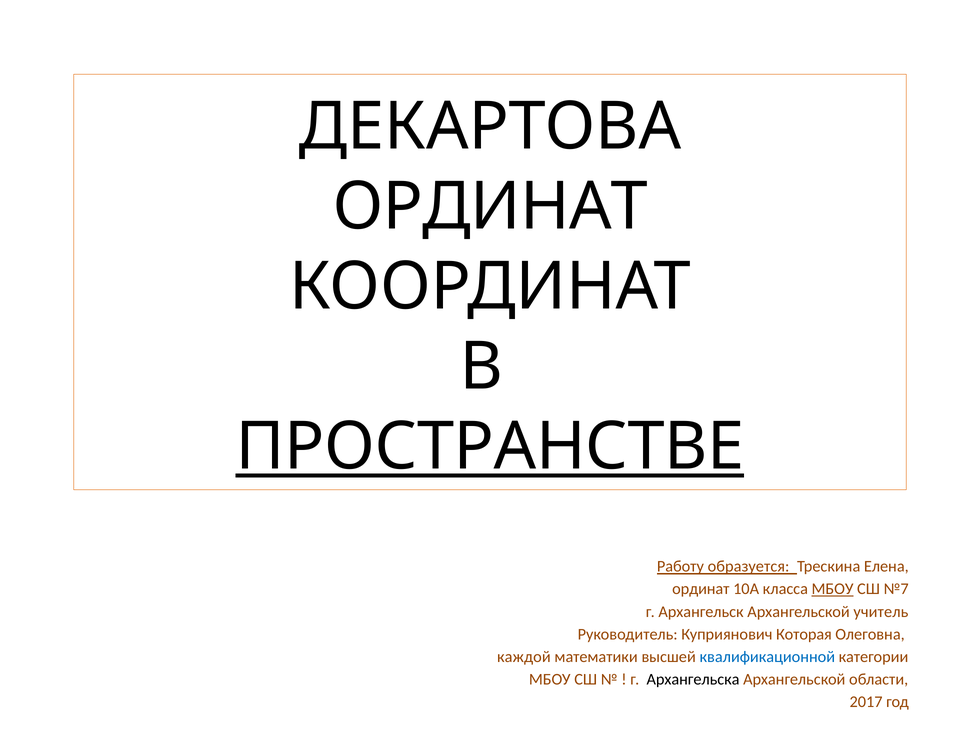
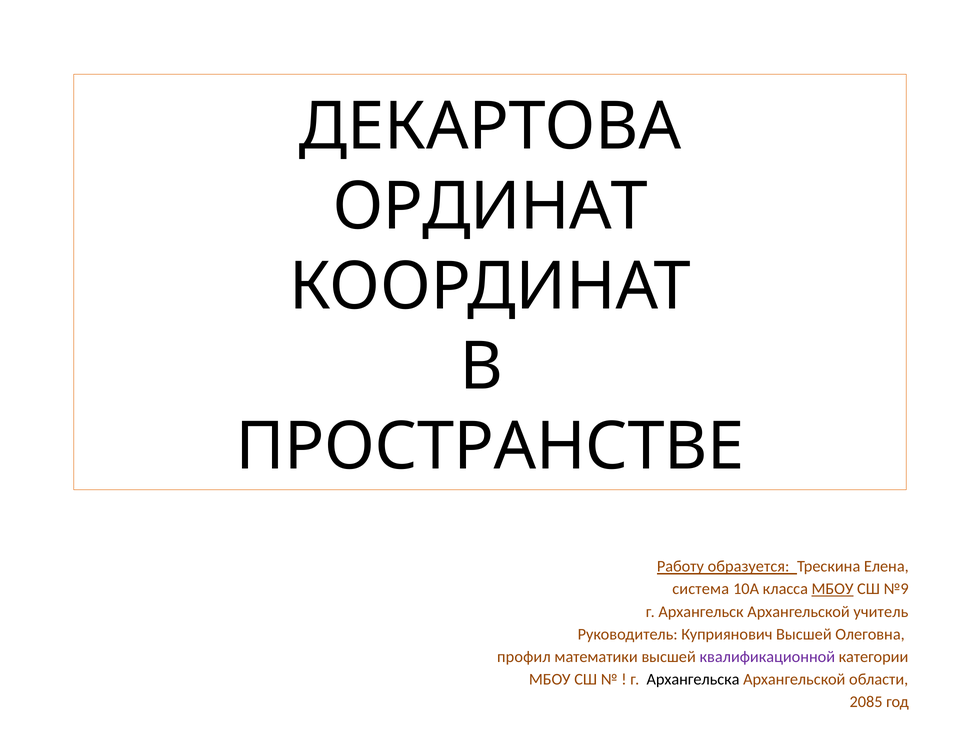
ПРОСТРАНСТВЕ underline: present -> none (490, 447)
ординат: ординат -> система (701, 589)
№7: №7 -> №9 (896, 589)
Куприянович Которая: Которая -> Высшей (804, 634)
каждой: каждой -> профил (524, 657)
квалификационной colour: blue -> purple (767, 657)
2017: 2017 -> 2085 (866, 702)
